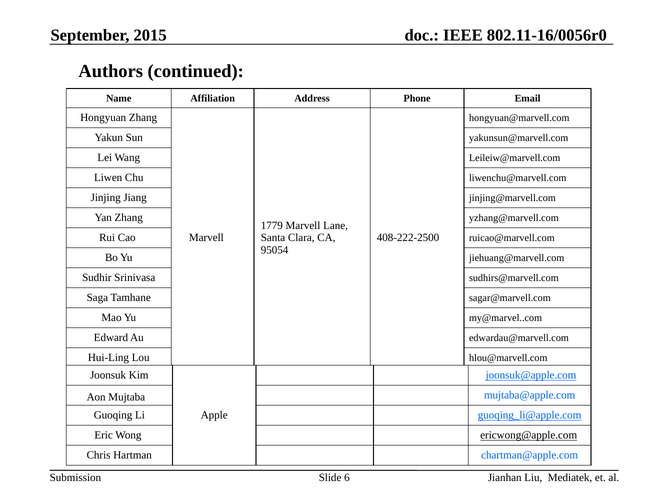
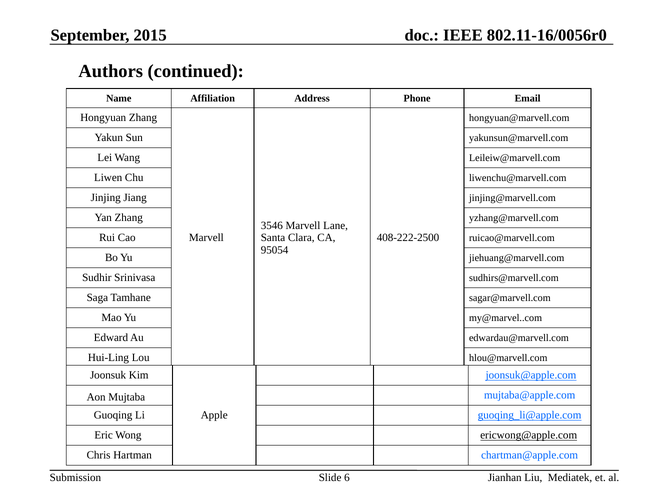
1779: 1779 -> 3546 (272, 225)
